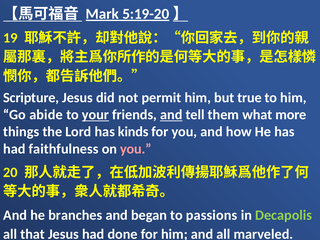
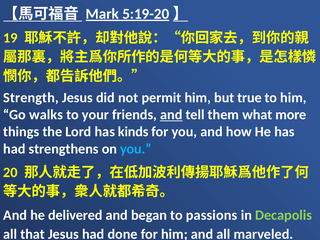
Scripture: Scripture -> Strength (31, 98)
abide: abide -> walks (46, 115)
your underline: present -> none (95, 115)
faithfulness: faithfulness -> strengthens (64, 149)
you colour: pink -> light blue (136, 149)
branches: branches -> delivered (75, 215)
